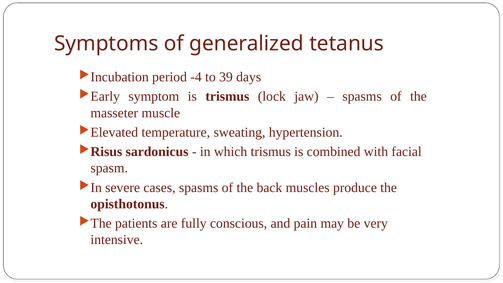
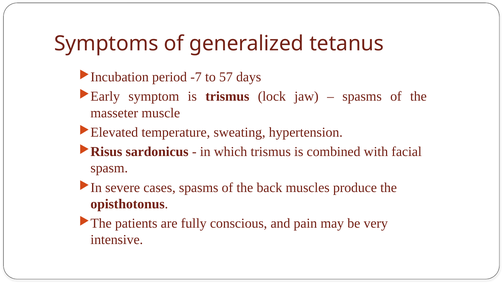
-4: -4 -> -7 (196, 77)
39: 39 -> 57 (226, 77)
